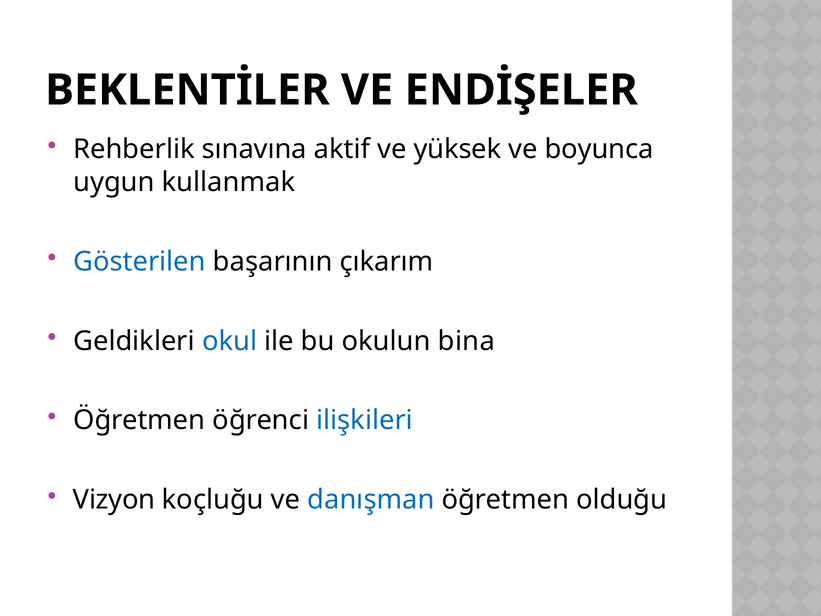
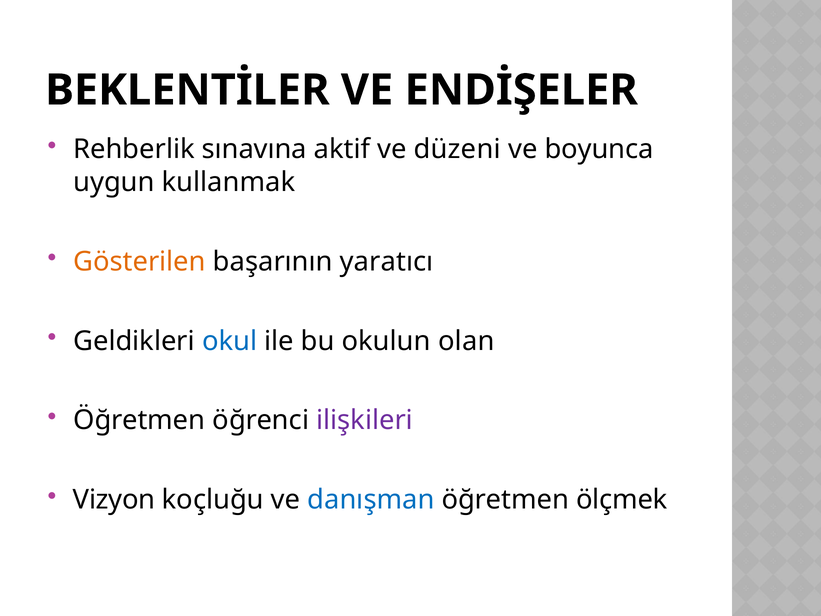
yüksek: yüksek -> düzeni (457, 149)
Gösterilen colour: blue -> orange (140, 261)
çıkarım: çıkarım -> yaratıcı (387, 261)
bina: bina -> olan (466, 341)
ilişkileri colour: blue -> purple (365, 420)
olduğu: olduğu -> ölçmek (622, 500)
